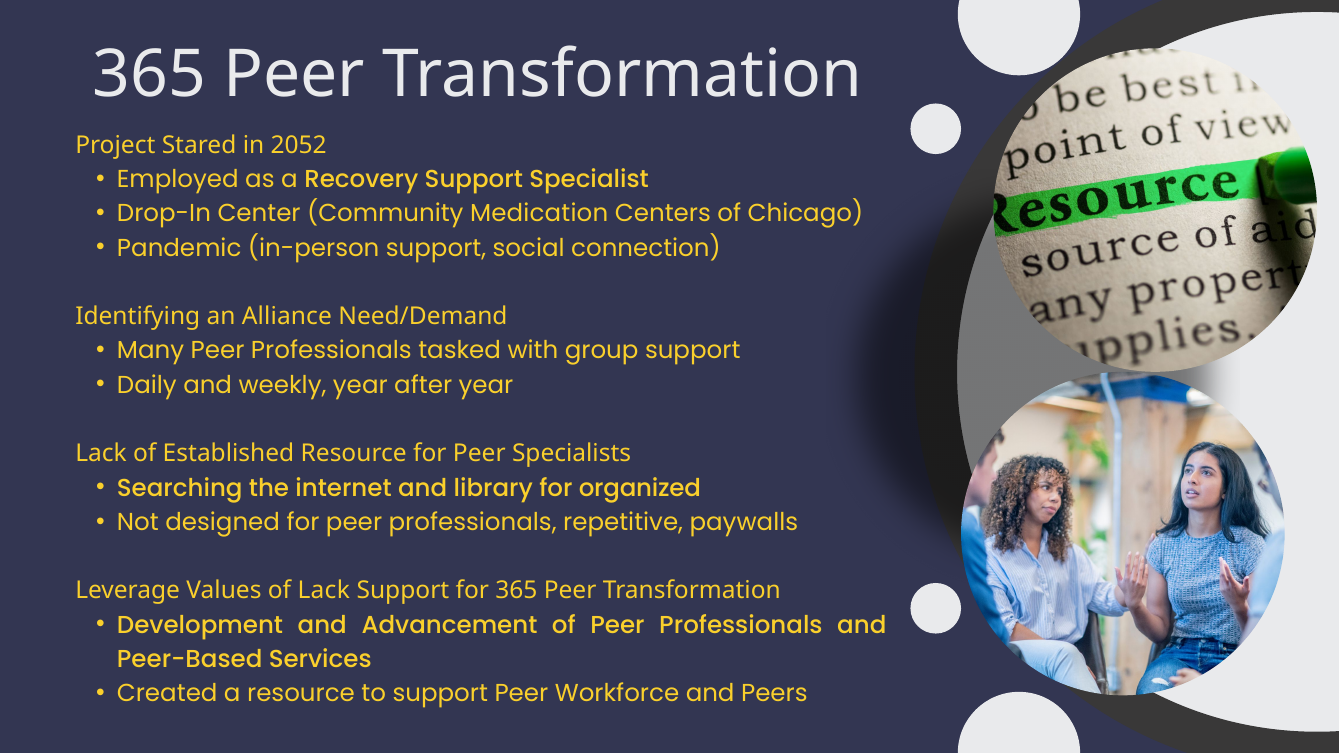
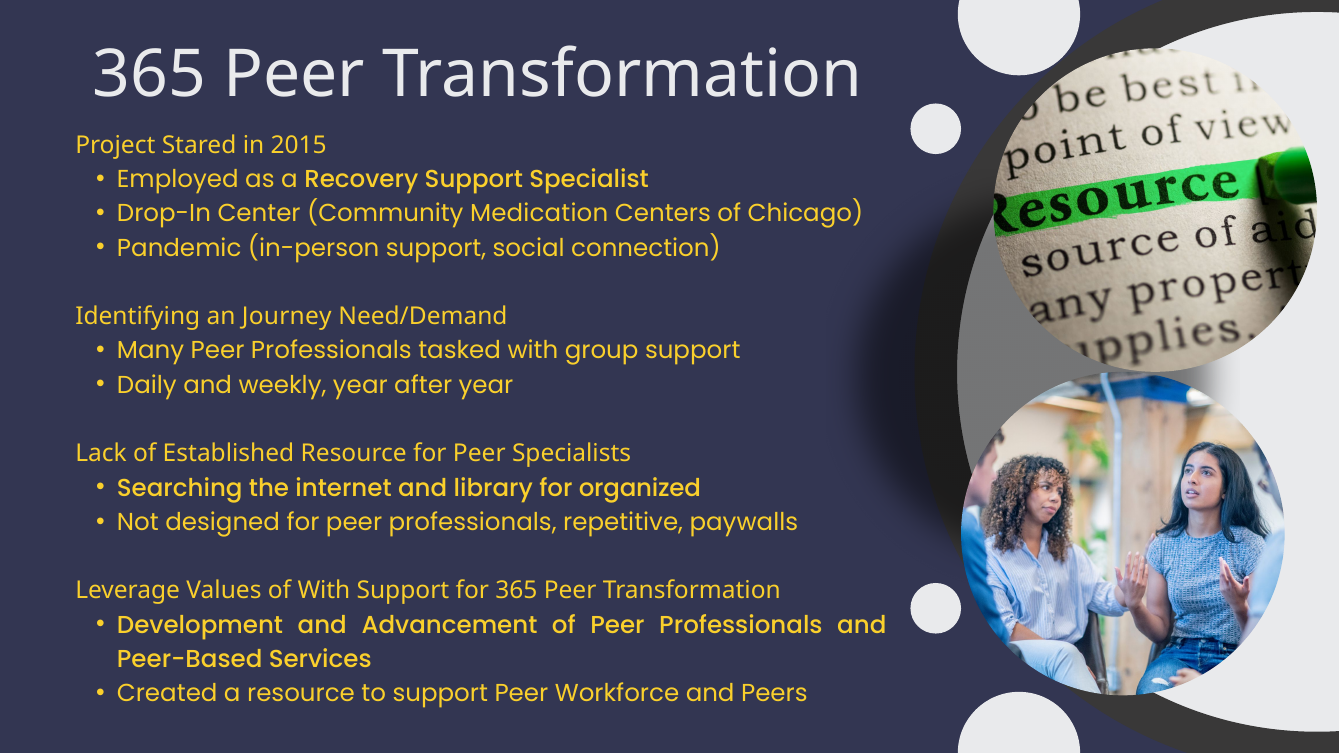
2052: 2052 -> 2015 (299, 145)
Alliance: Alliance -> Journey (287, 317)
of Lack: Lack -> With (324, 591)
